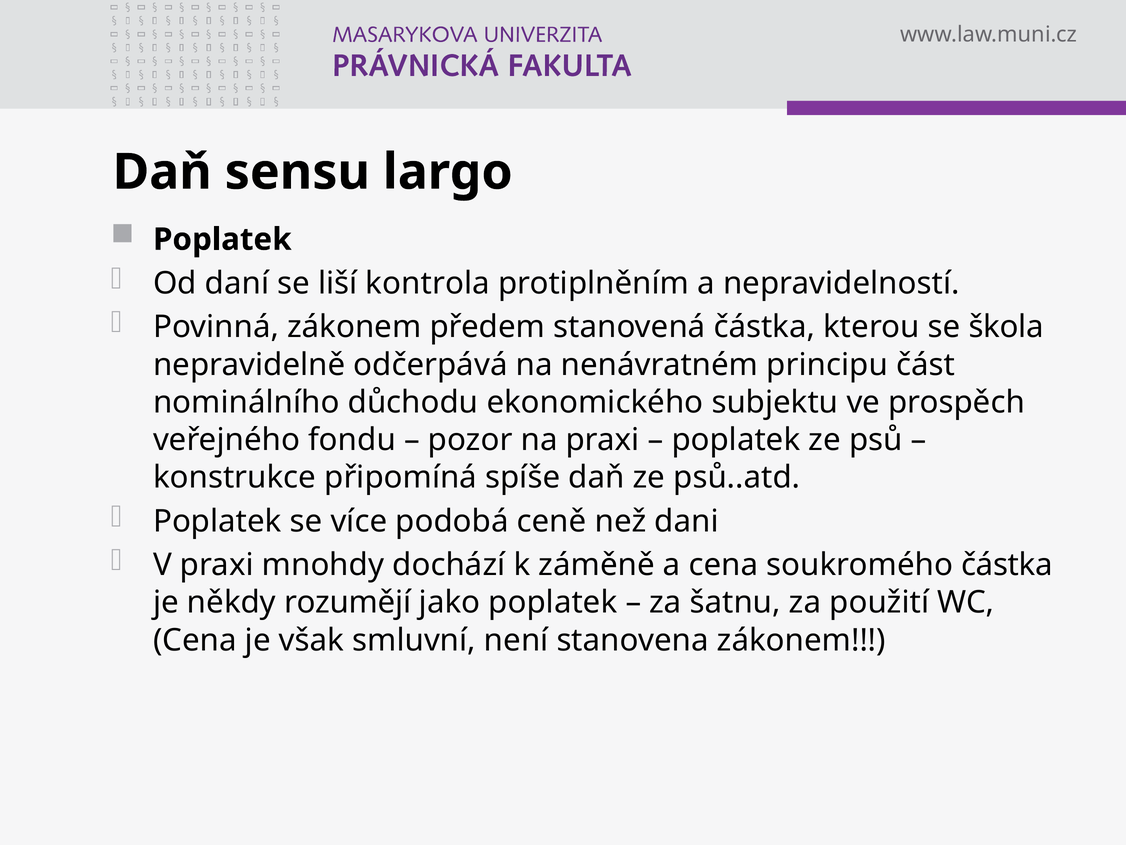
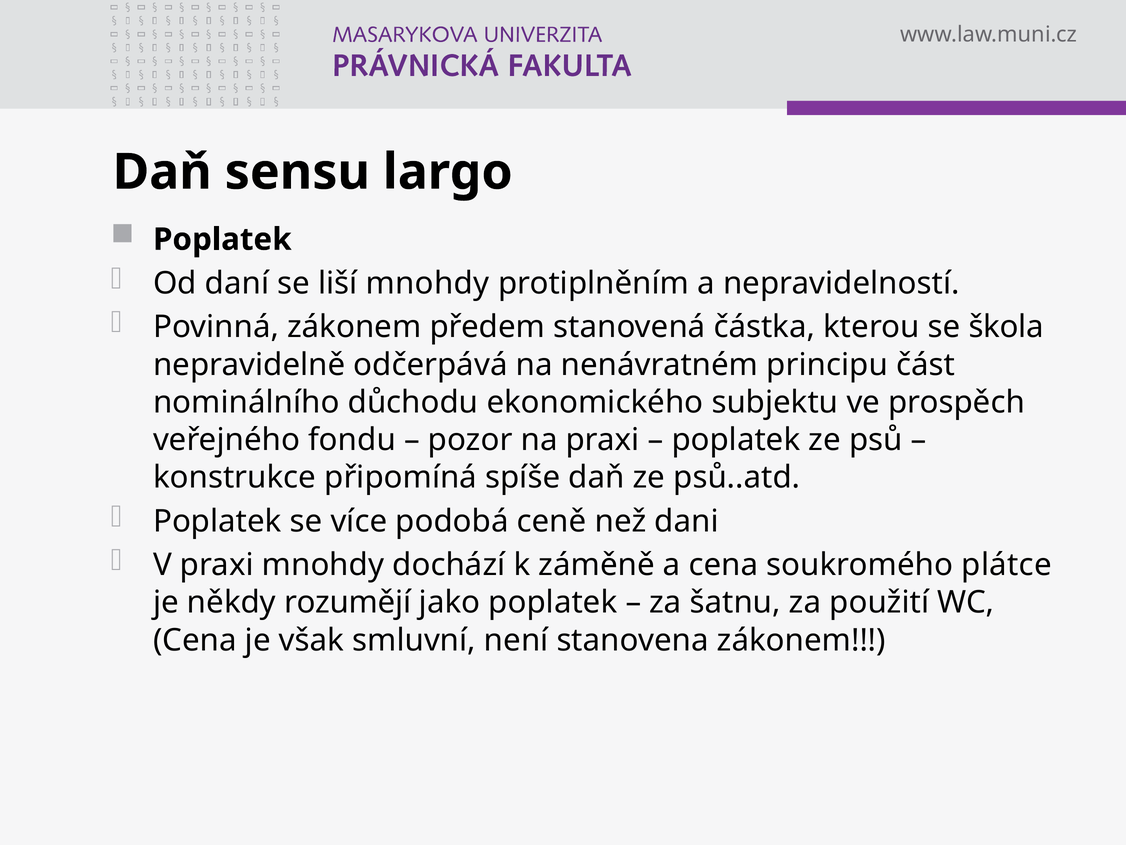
liší kontrola: kontrola -> mnohdy (428, 283)
soukromého částka: částka -> plátce (1007, 565)
